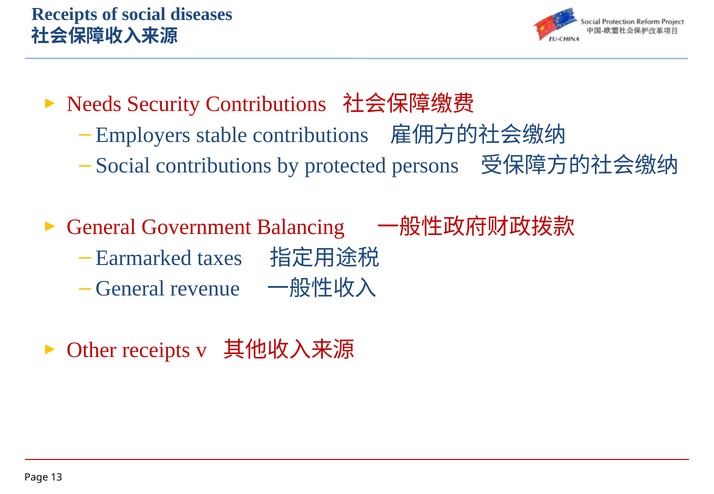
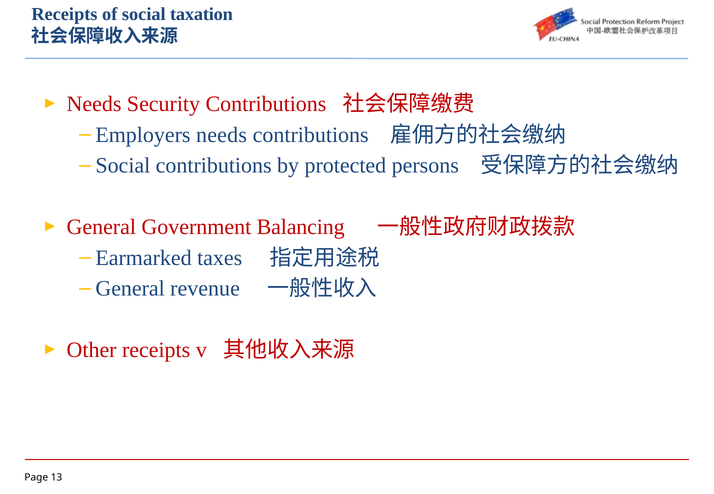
diseases: diseases -> taxation (201, 14)
Employers stable: stable -> needs (222, 135)
